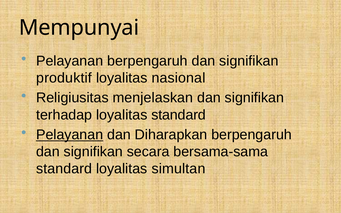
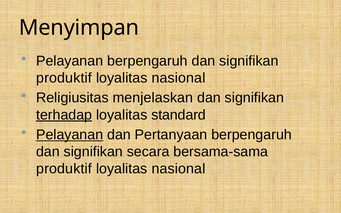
Mempunyai: Mempunyai -> Menyimpan (79, 28)
terhadap underline: none -> present (64, 115)
Diharapkan: Diharapkan -> Pertanyaan (171, 135)
standard: standard -> produktif (64, 169)
simultan: simultan -> nasional (178, 169)
